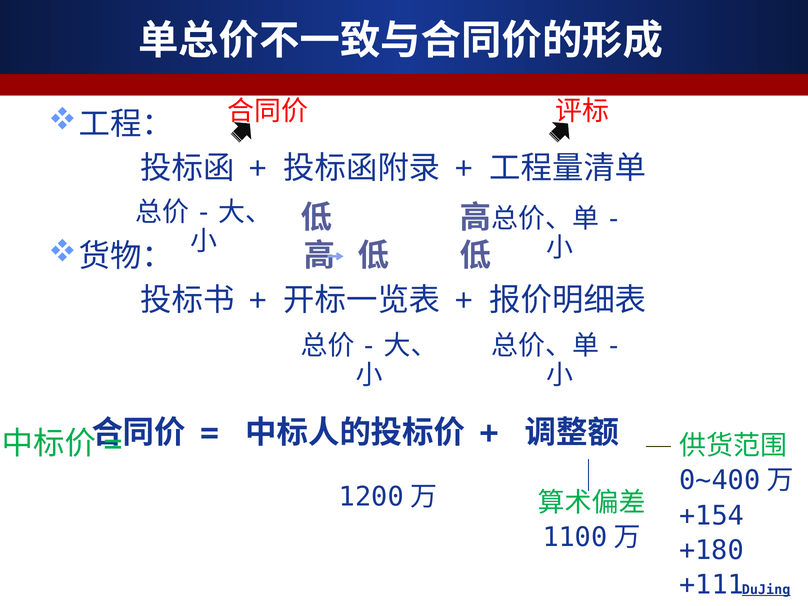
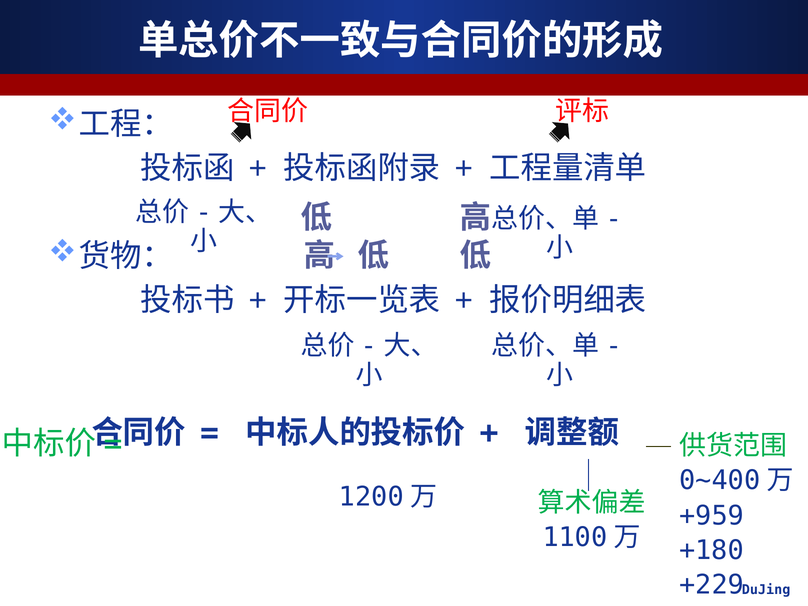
+154: +154 -> +959 (712, 516)
+111: +111 -> +229 (712, 585)
DuJing underline: present -> none (766, 590)
